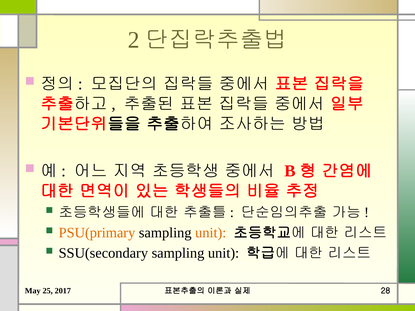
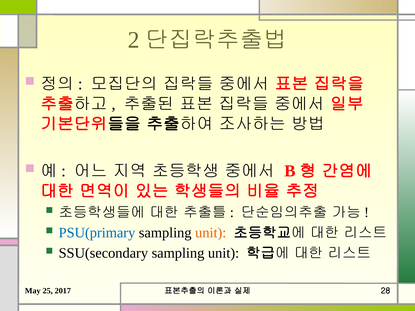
PSU(primary colour: orange -> blue (97, 233)
